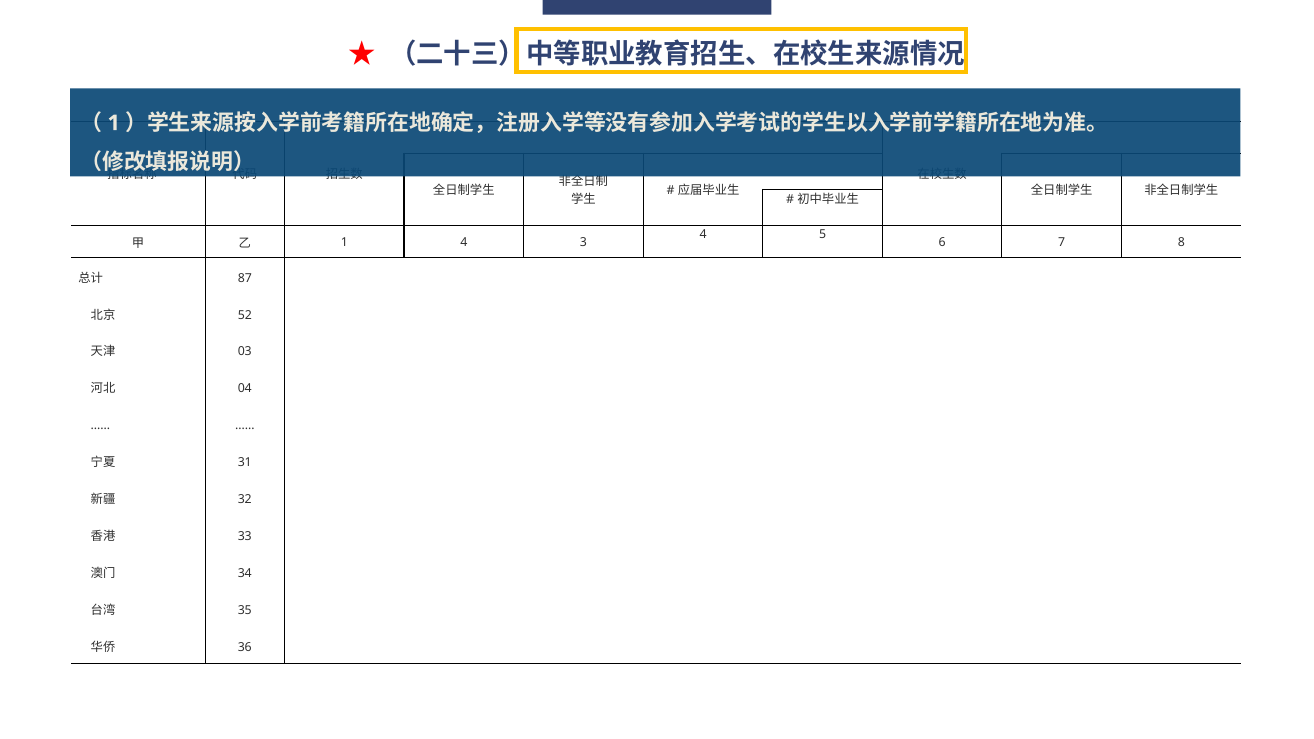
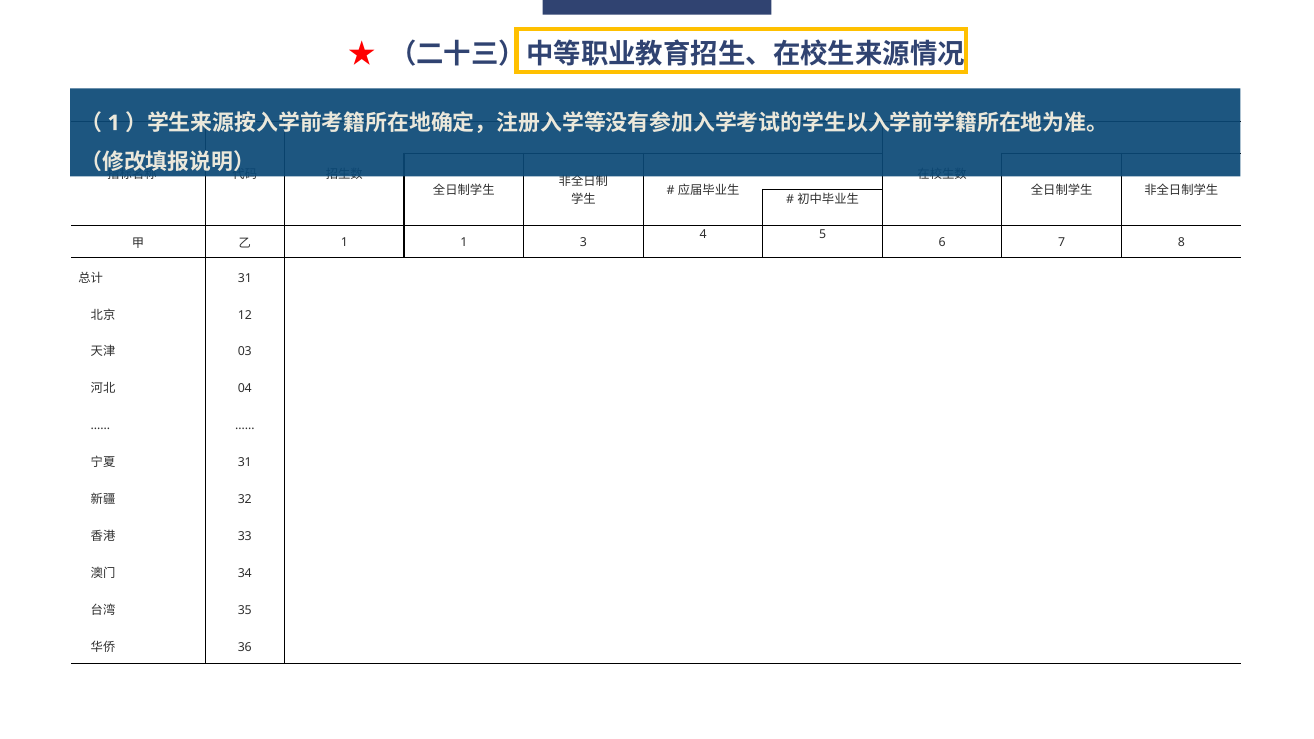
1 4: 4 -> 1 (464, 242)
87: 87 -> 31 (245, 278)
52: 52 -> 12 (245, 315)
